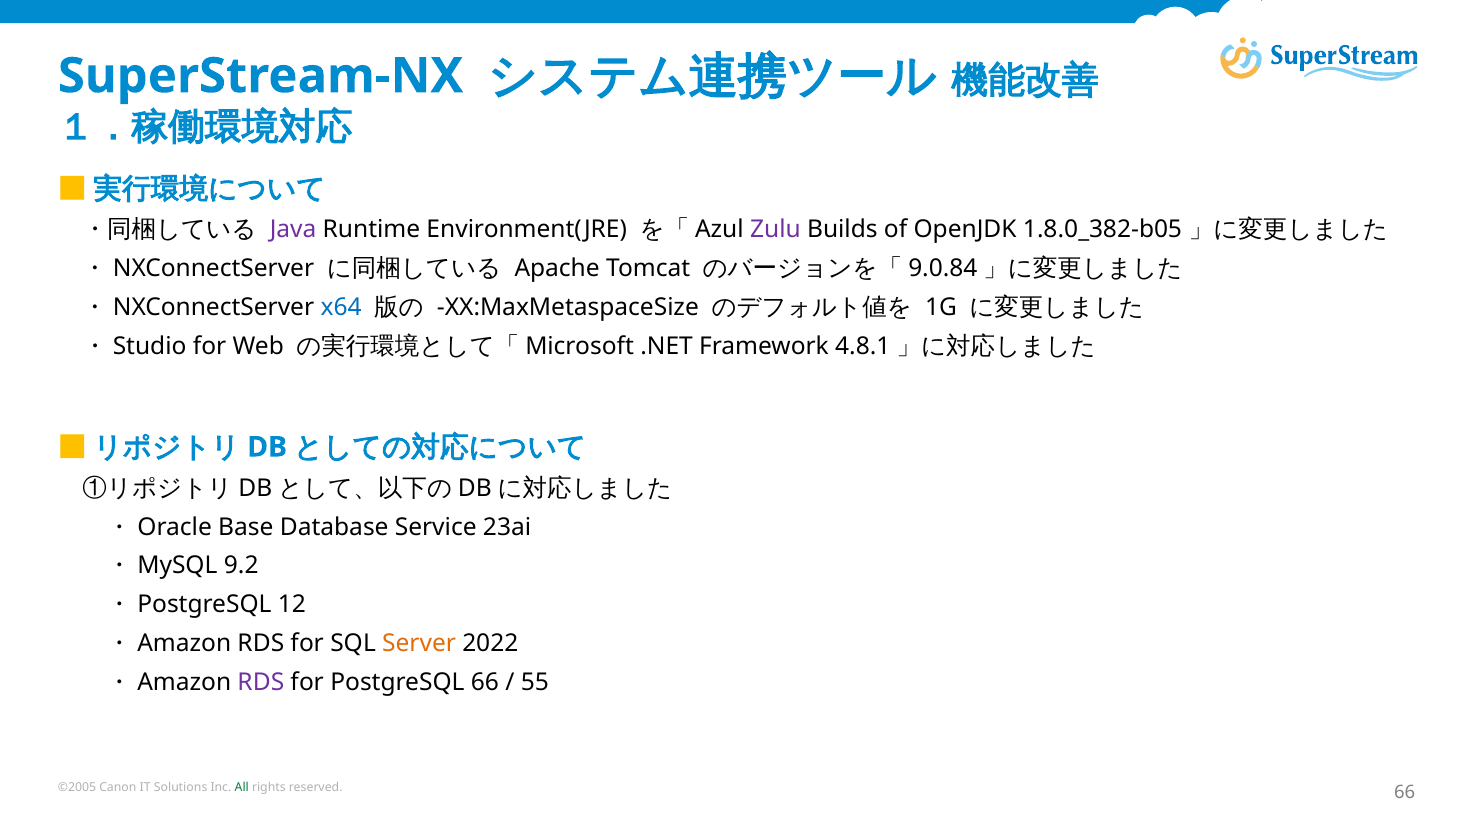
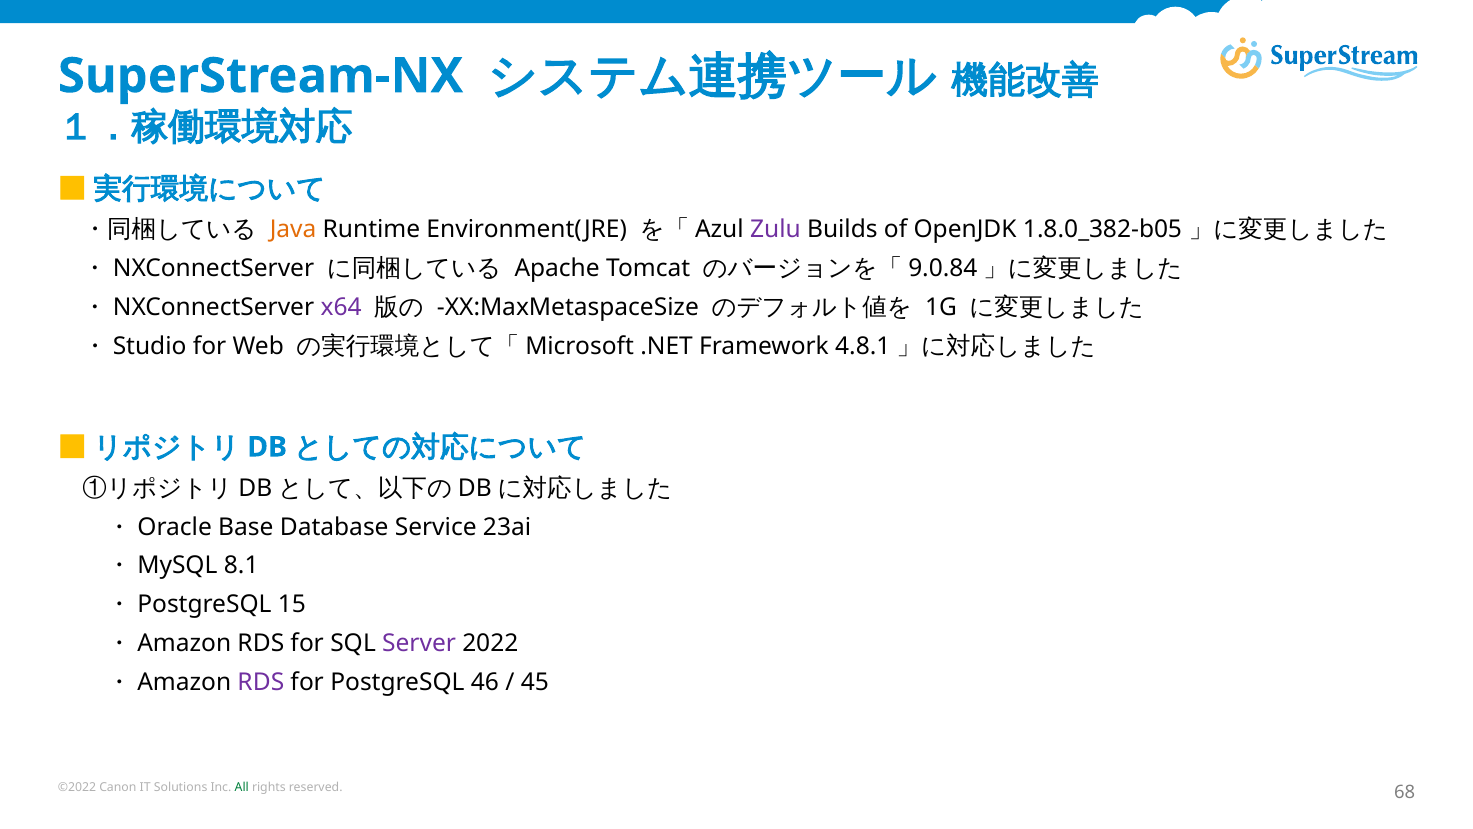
Java colour: purple -> orange (293, 230)
x64 colour: blue -> purple (341, 307)
9.2: 9.2 -> 8.1 (241, 566)
12: 12 -> 15 (292, 604)
Server colour: orange -> purple (419, 643)
PostgreSQL 66: 66 -> 46 (485, 682)
55: 55 -> 45 (535, 682)
©2005: ©2005 -> ©2022 (77, 787)
reserved 66: 66 -> 68 (1405, 792)
